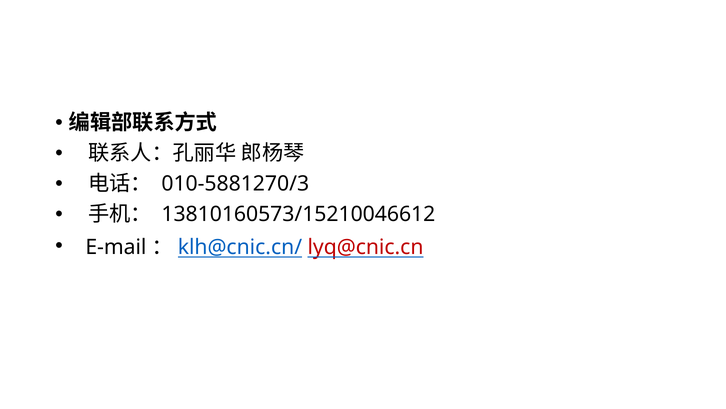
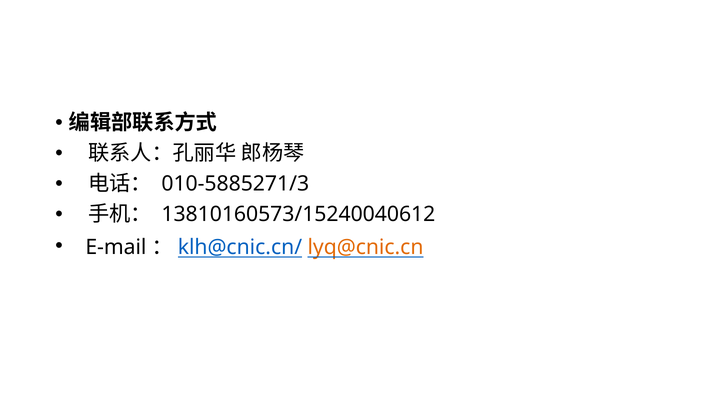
010-5881270/3: 010-5881270/3 -> 010-5885271/3 (235, 184)
13810160573/15210046612: 13810160573/15210046612 -> 13810160573/15240040612 (298, 214)
lyq@cnic.cn colour: red -> orange (365, 247)
